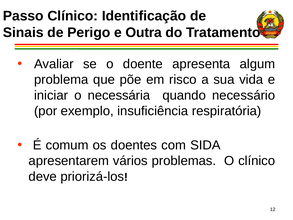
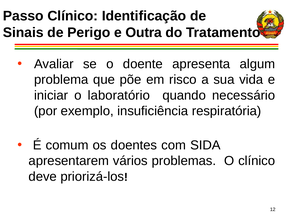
necessária: necessária -> laboratório (119, 95)
